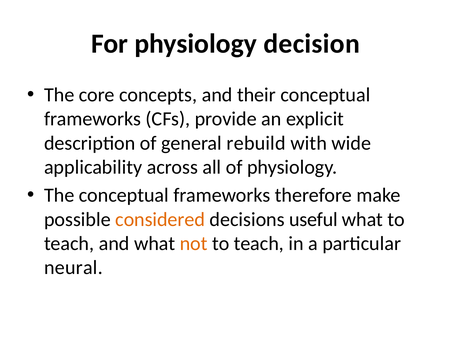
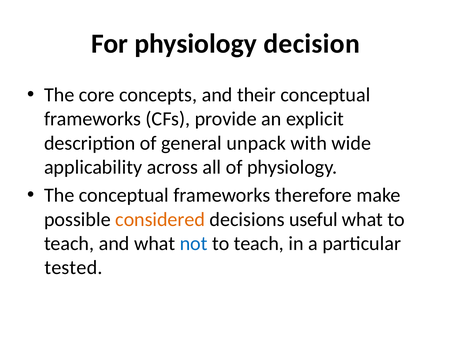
rebuild: rebuild -> unpack (256, 143)
not colour: orange -> blue (194, 244)
neural: neural -> tested (74, 268)
